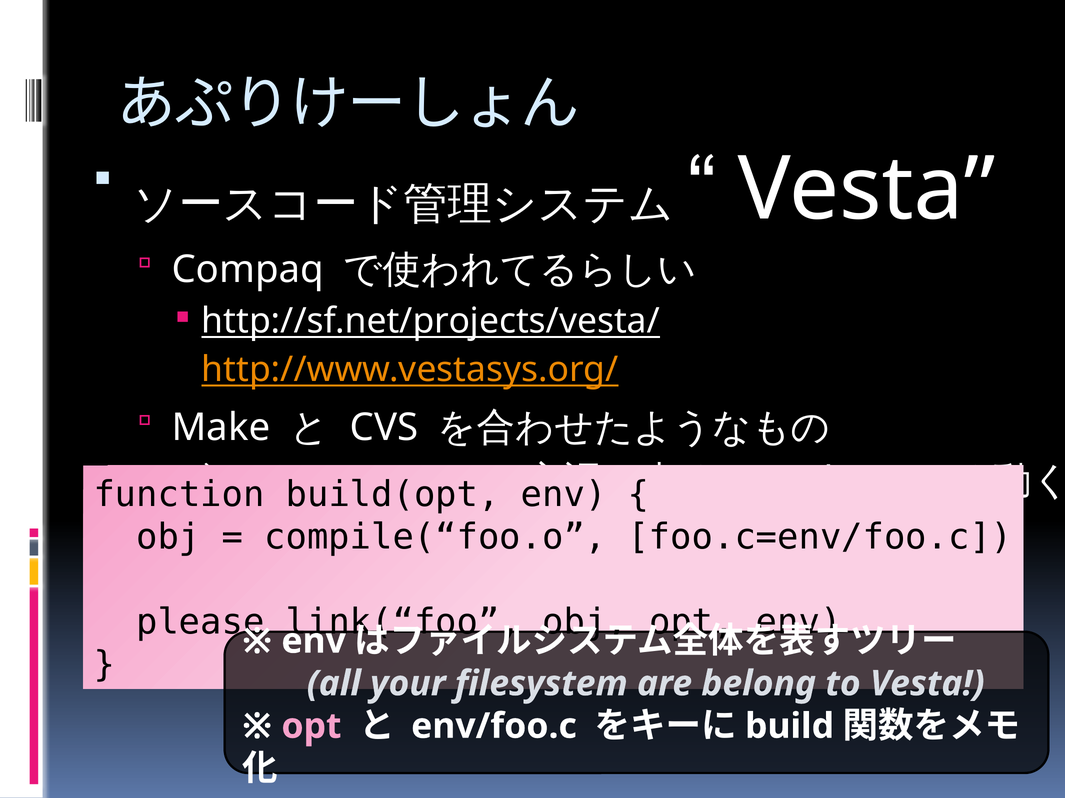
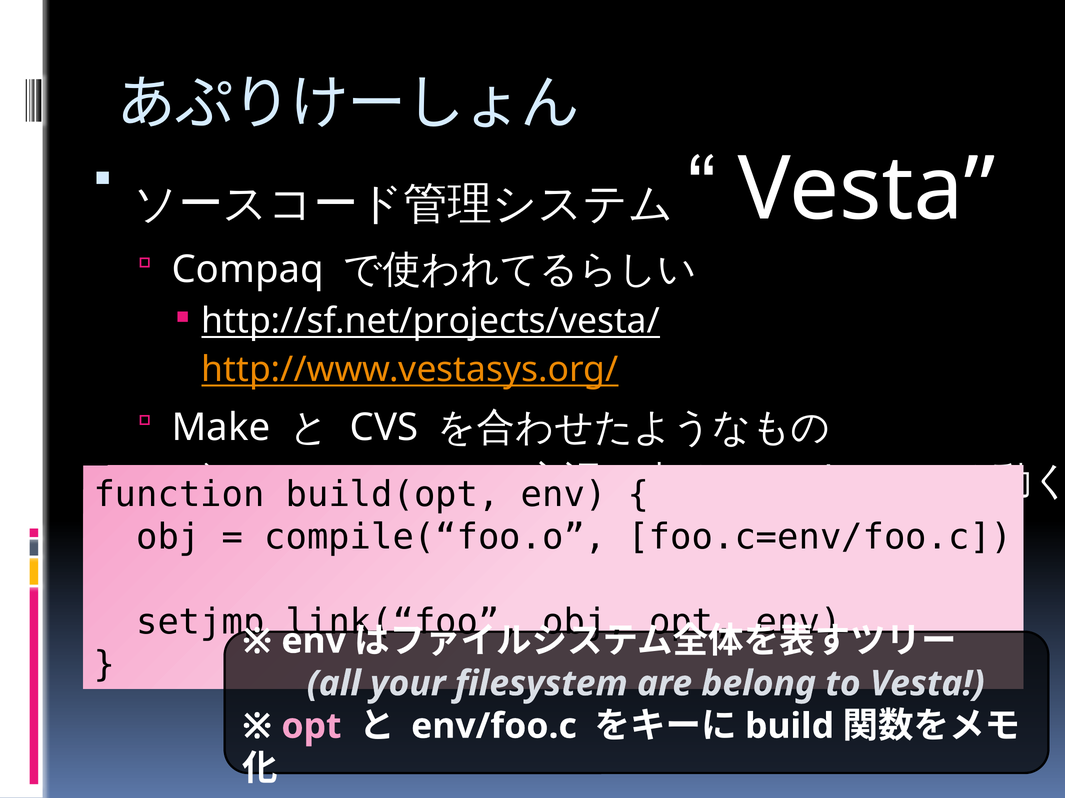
please: please -> setjmp (200, 623)
